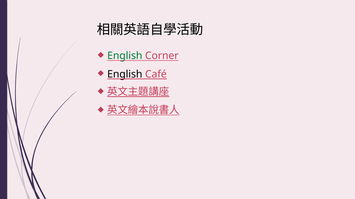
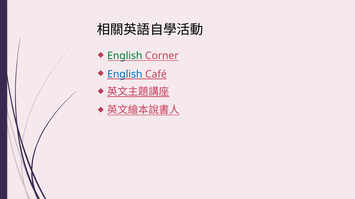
English colour: black -> blue (125, 74)
